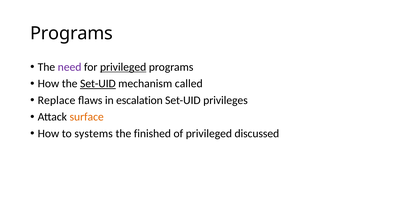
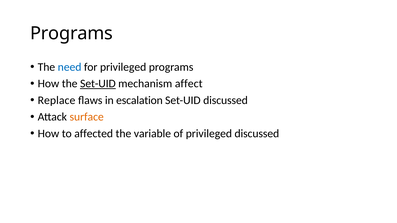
need colour: purple -> blue (70, 67)
privileged underline: present -> none (123, 67)
called: called -> affect (189, 84)
Set-UID privileges: privileges -> discussed (225, 100)
systems: systems -> affected (94, 134)
finished: finished -> variable (152, 134)
